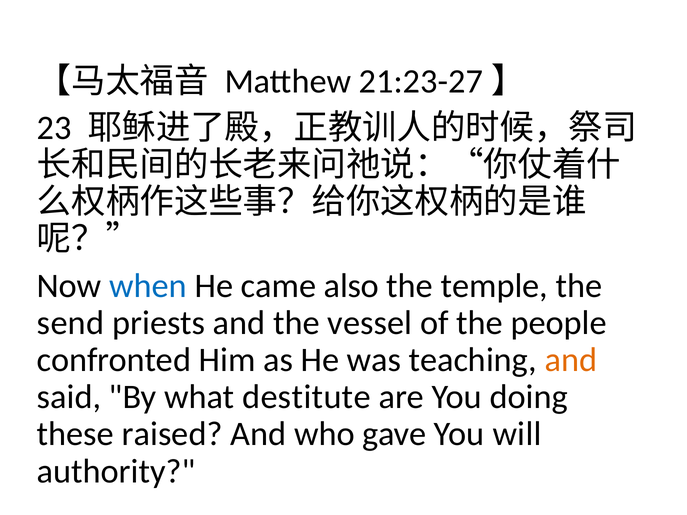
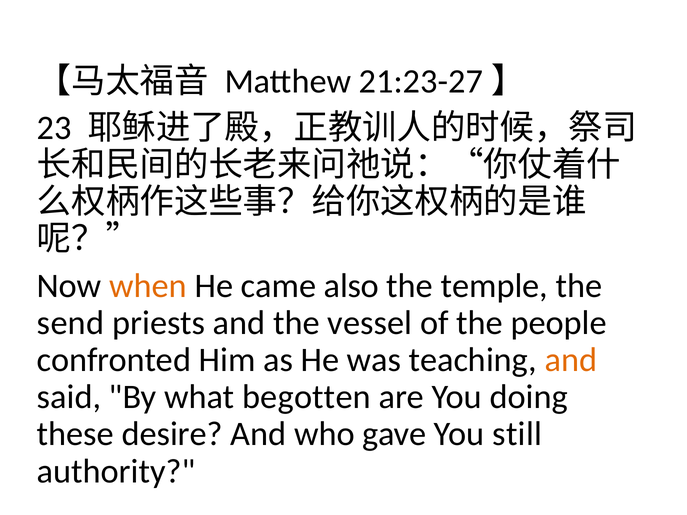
when colour: blue -> orange (148, 286)
destitute: destitute -> begotten (307, 397)
raised: raised -> desire (172, 434)
will: will -> still (517, 434)
